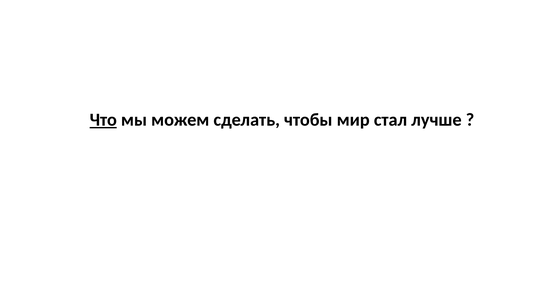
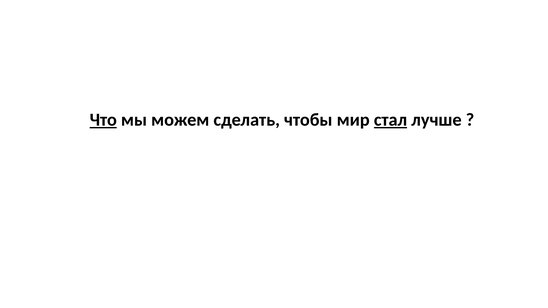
стал underline: none -> present (390, 120)
